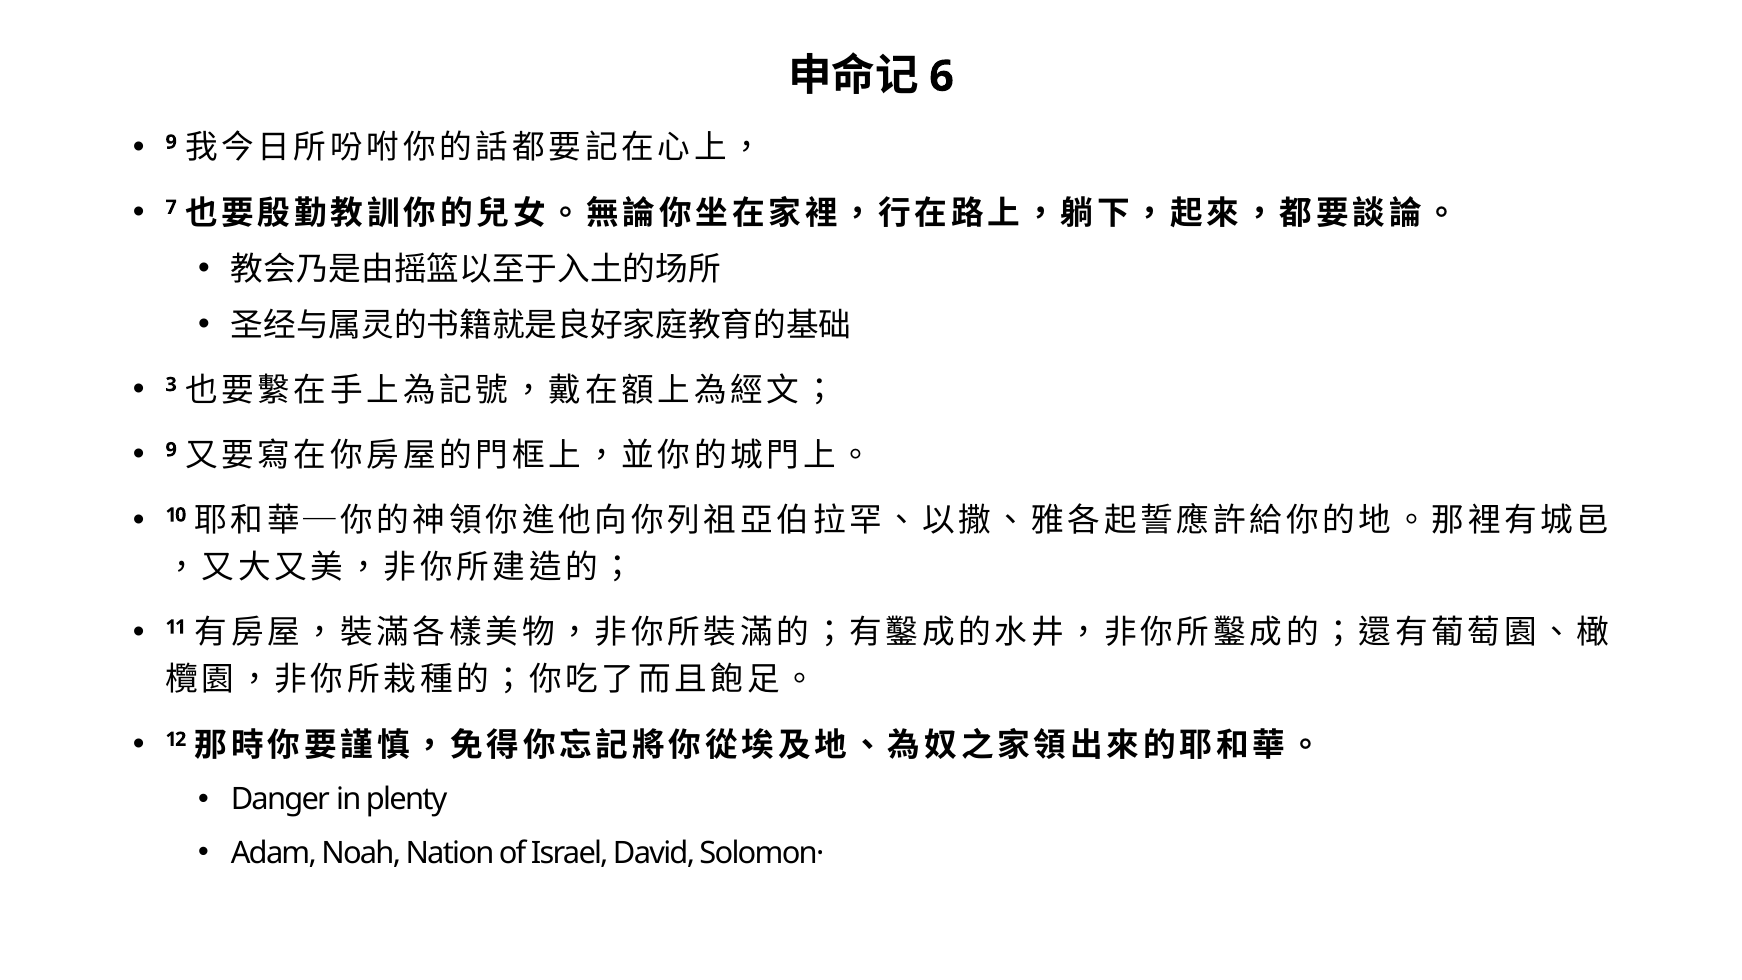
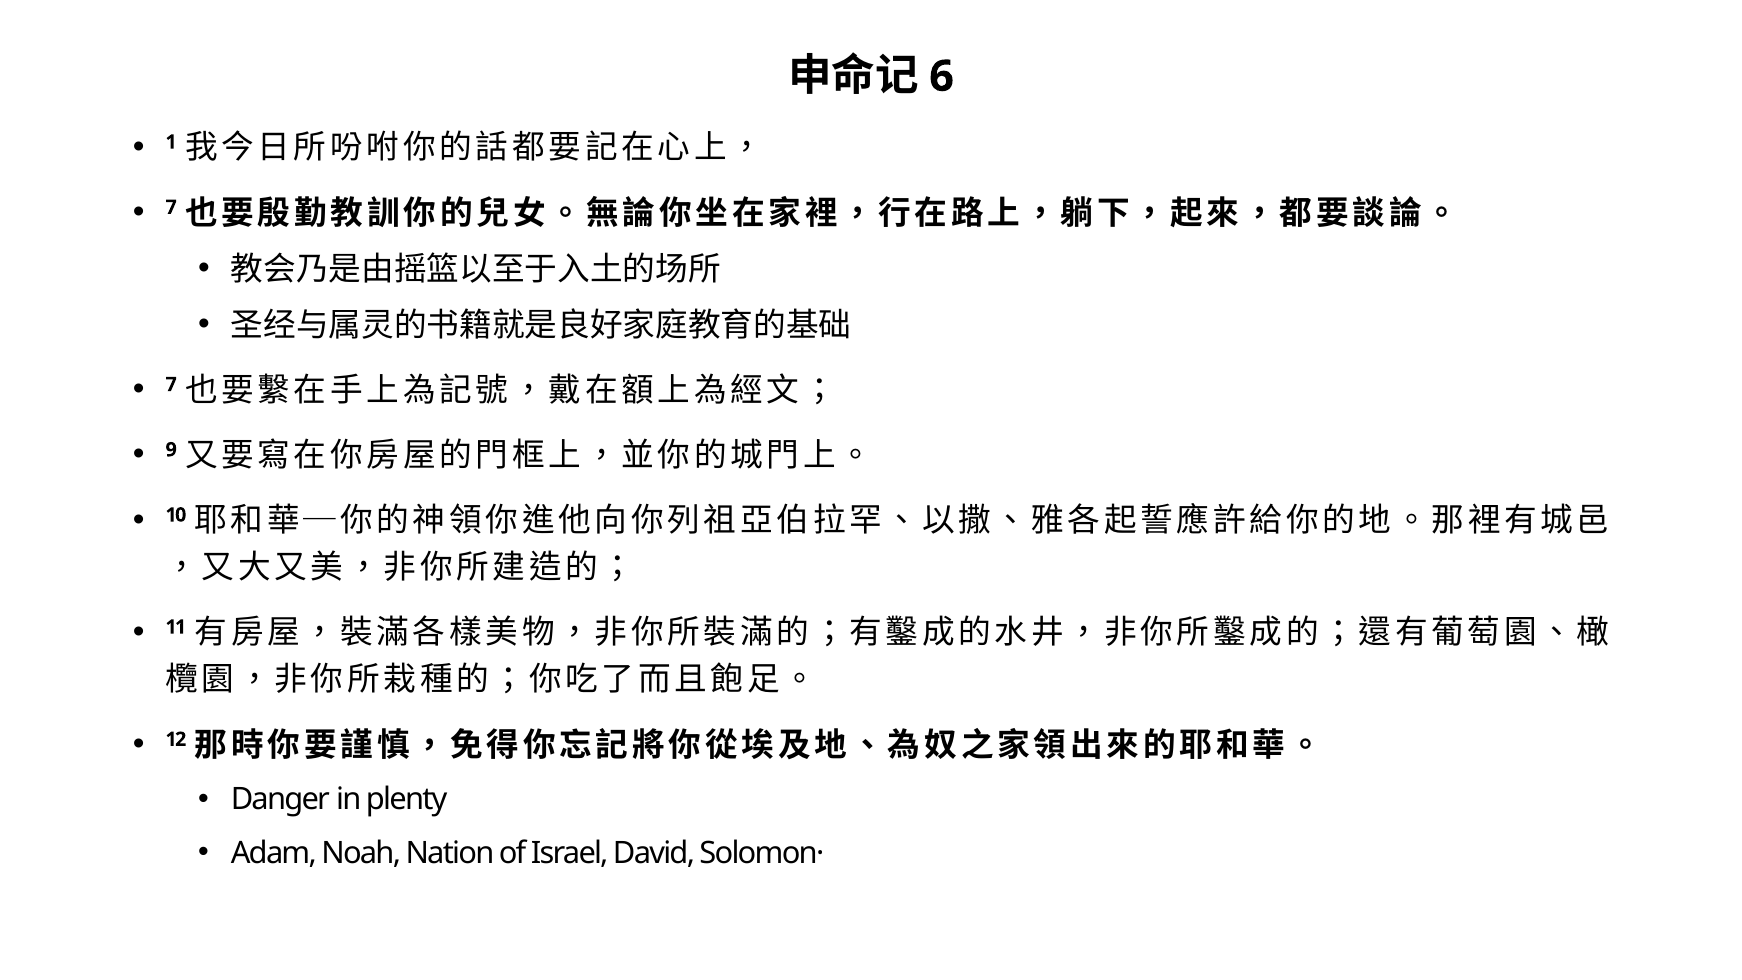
9: 9 -> 1 (171, 142)
3: 3 -> 7 (171, 385)
